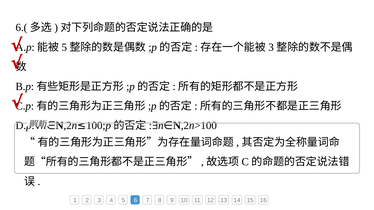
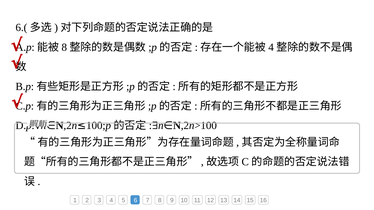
5: 5 -> 8 (64, 47)
3: 3 -> 4 (271, 47)
